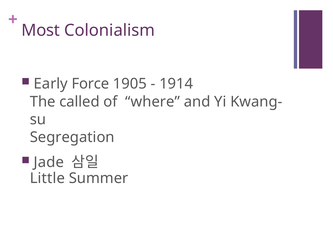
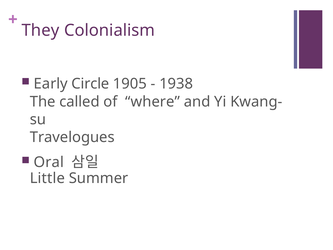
Most: Most -> They (41, 30)
Force: Force -> Circle (90, 84)
1914: 1914 -> 1938 (176, 84)
Segregation: Segregation -> Travelogues (72, 137)
Jade: Jade -> Oral (49, 162)
